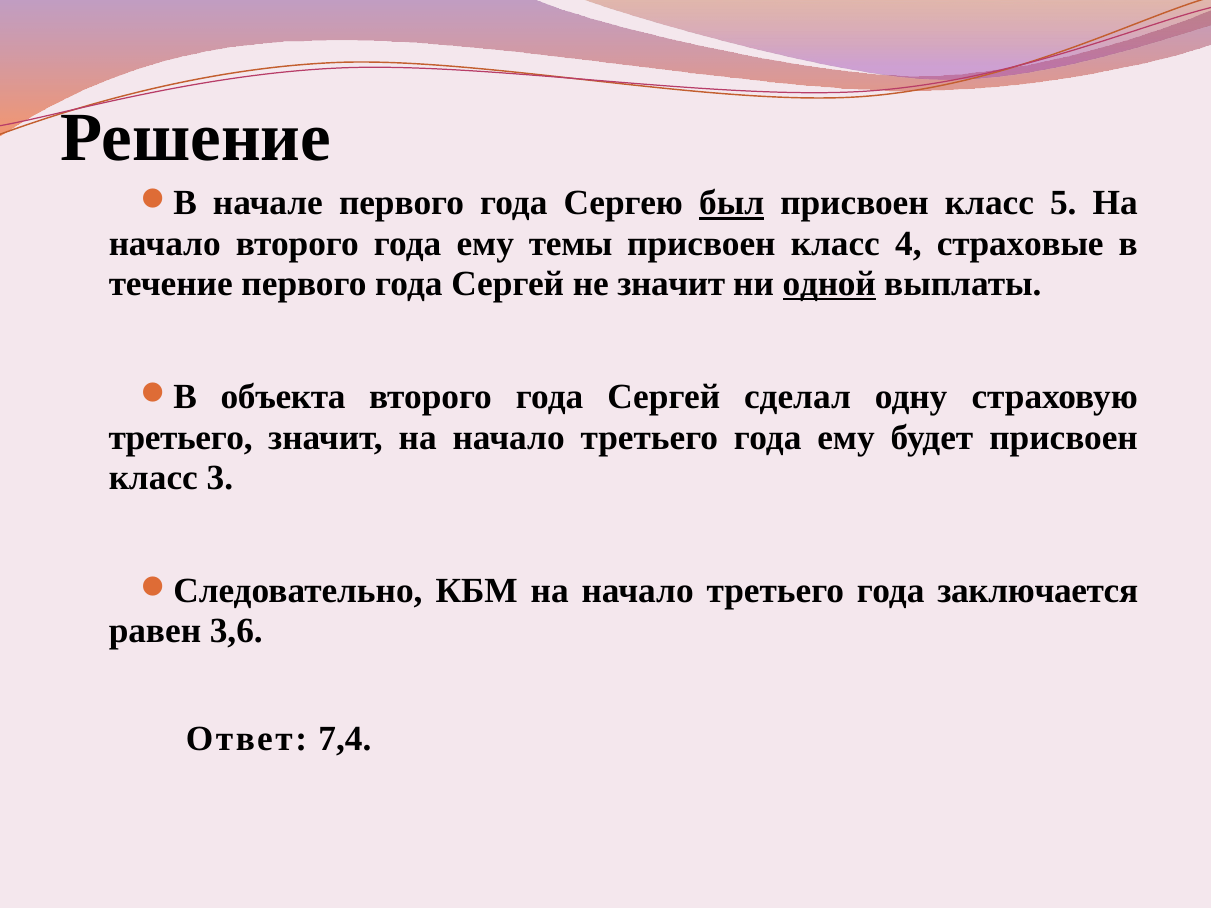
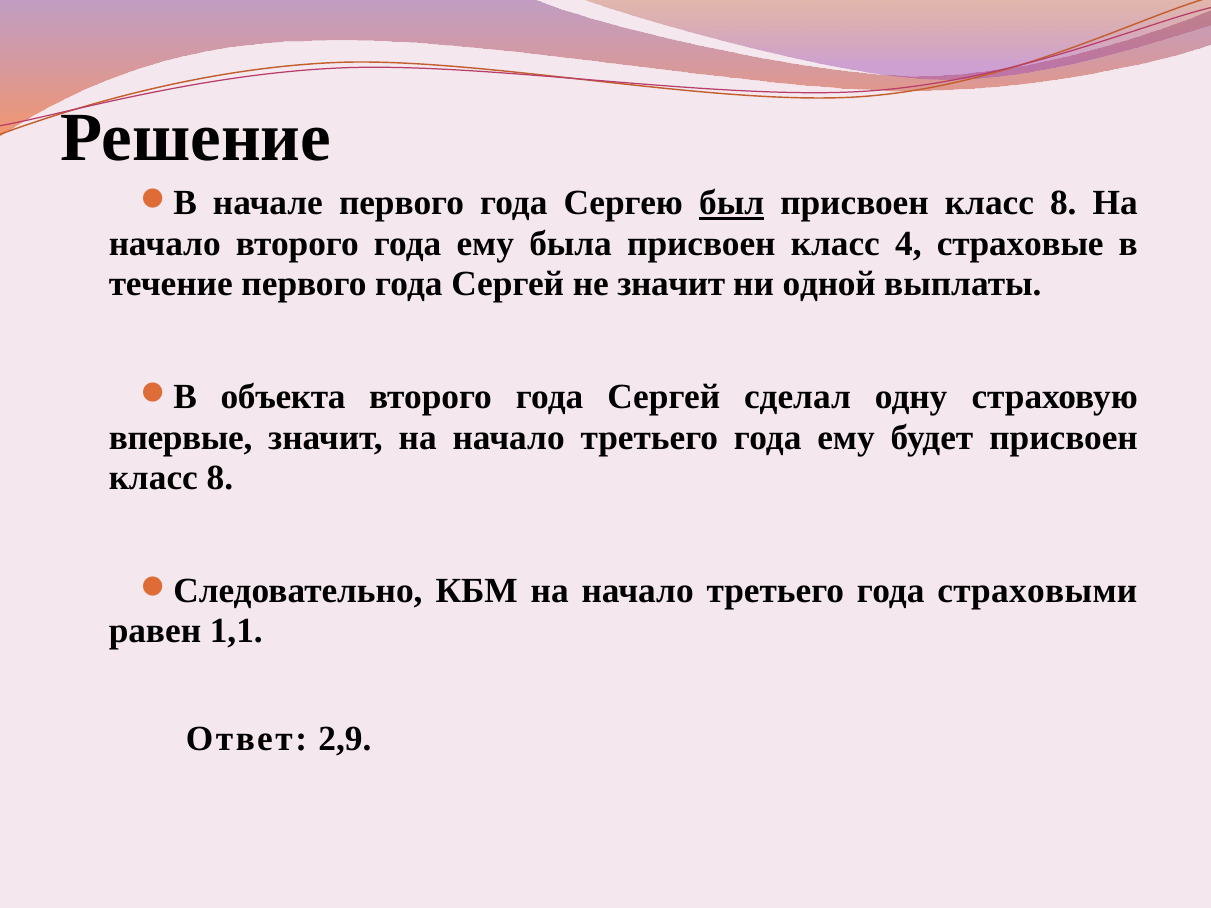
5: 5 -> 8 (1063, 203)
темы: темы -> была (571, 244)
одной underline: present -> none (829, 284)
третьего: третьего -> впервые (181, 438)
3: 3 -> 8 (220, 478)
заключается: заключается -> страховыми (1037, 591)
3,6: 3,6 -> 1,1 (236, 631)
7,4: 7,4 -> 2,9 (345, 739)
